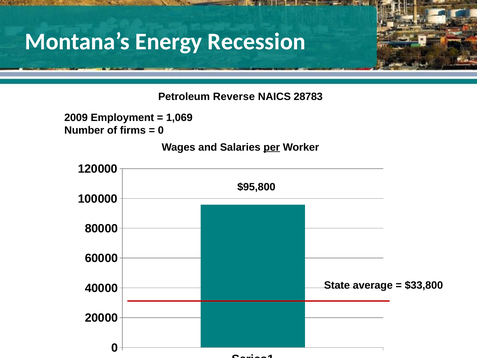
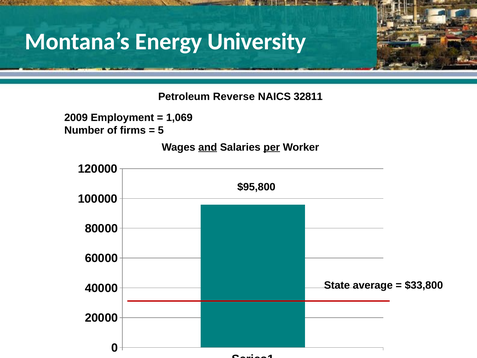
Recession: Recession -> University (257, 42)
28783: 28783 -> 32811 (308, 97)
0: 0 -> 5 (161, 130)
and underline: none -> present (208, 147)
